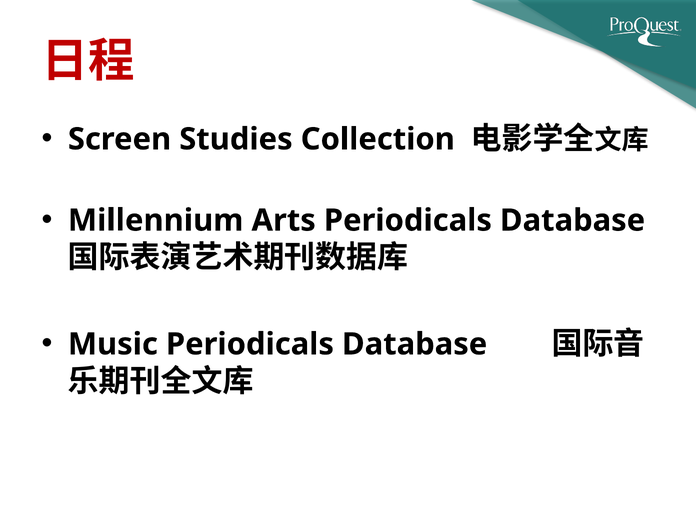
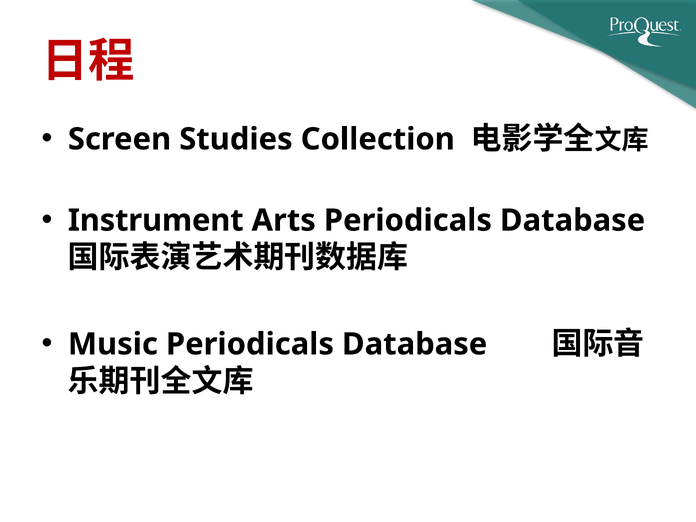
Millennium: Millennium -> Instrument (156, 220)
